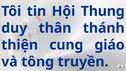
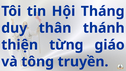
Thung: Thung -> Tháng (103, 11)
cung: cung -> từng (66, 45)
